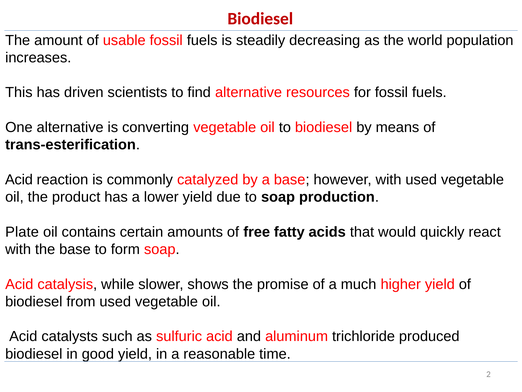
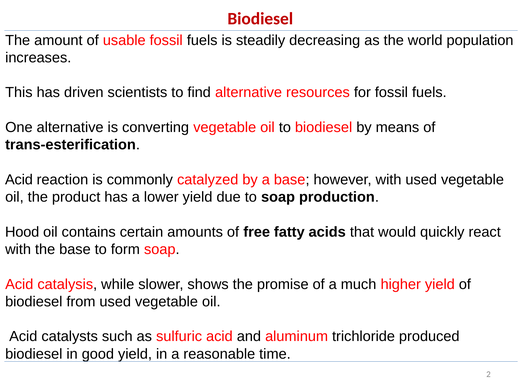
Plate: Plate -> Hood (22, 232)
